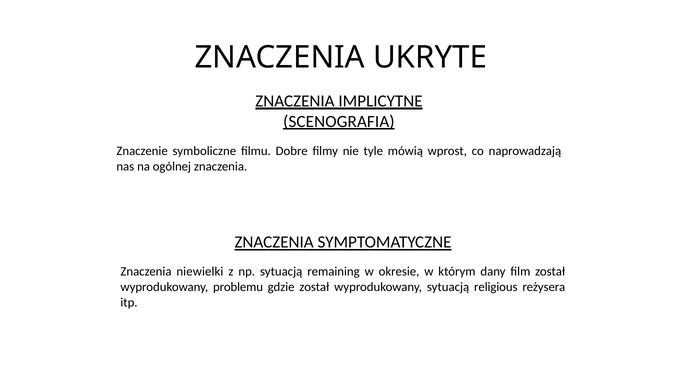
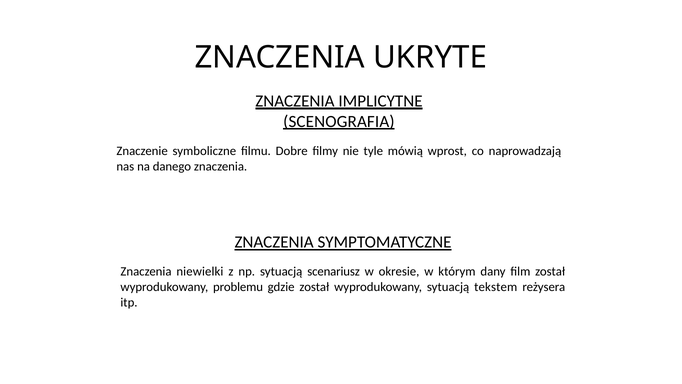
ogólnej: ogólnej -> danego (172, 166)
remaining: remaining -> scenariusz (334, 271)
religious: religious -> tekstem (496, 287)
